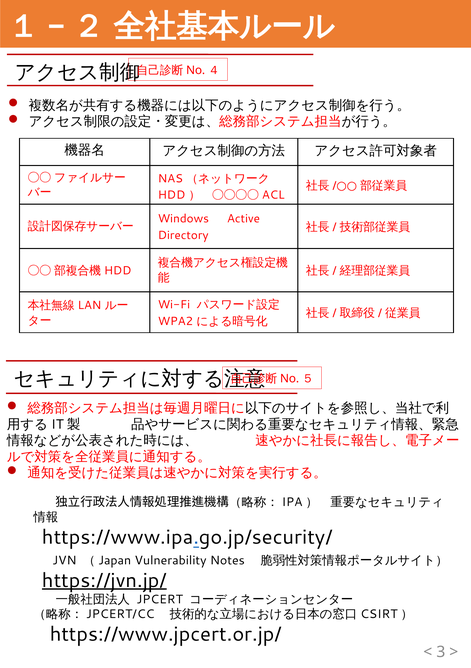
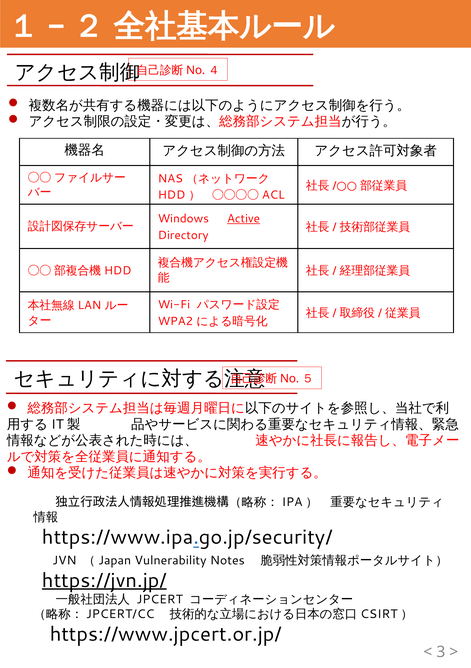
Active underline: none -> present (243, 219)
